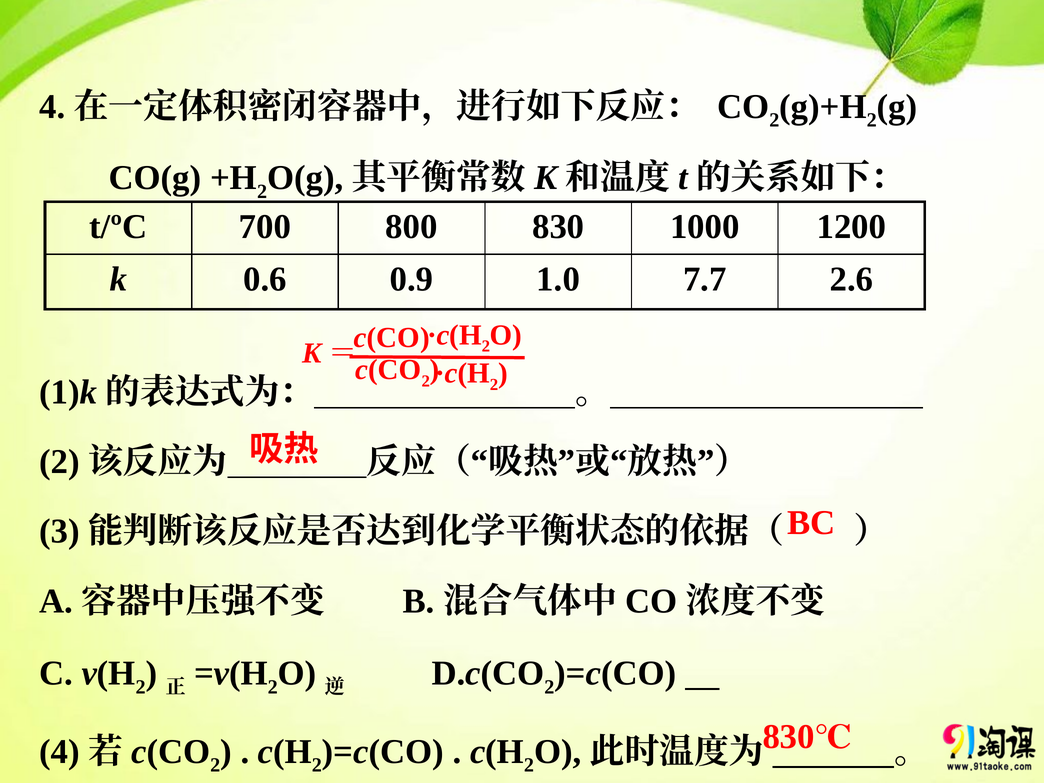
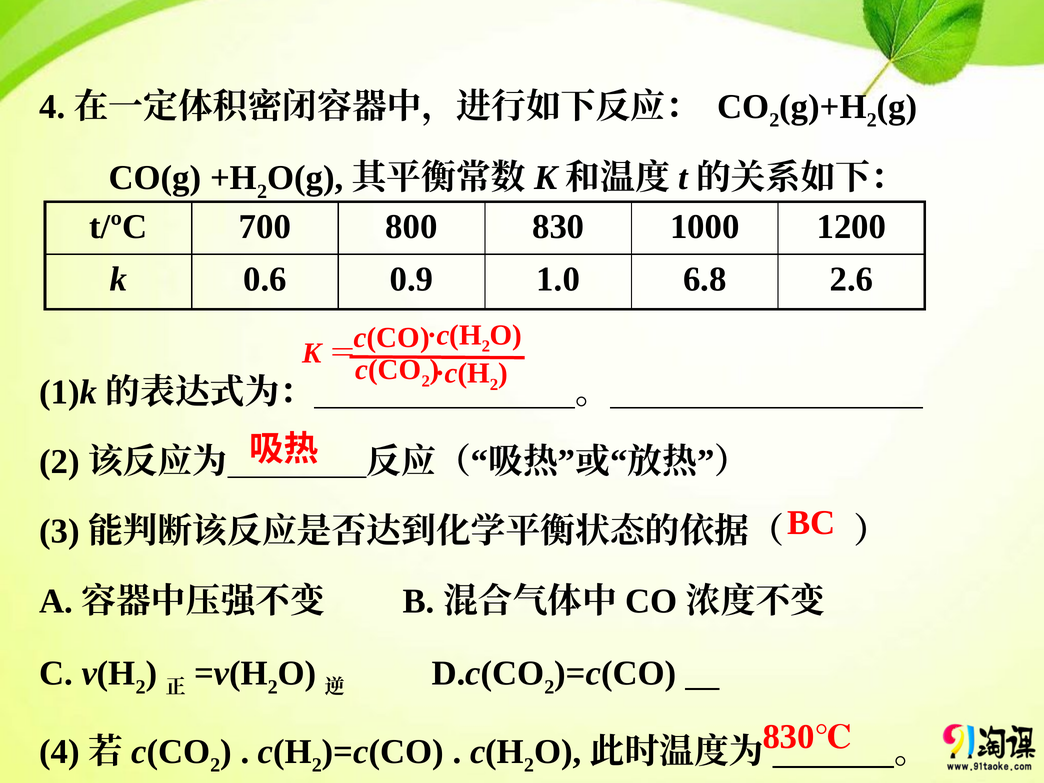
7.7: 7.7 -> 6.8 (705, 279)
